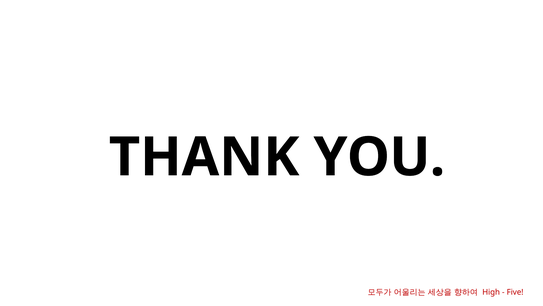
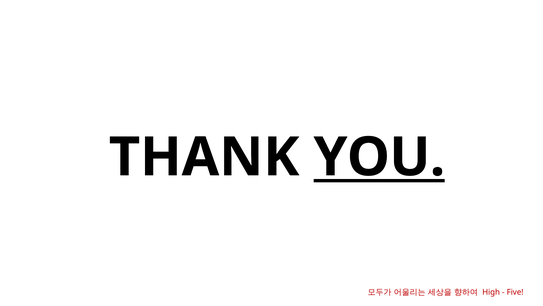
YOU underline: none -> present (379, 157)
